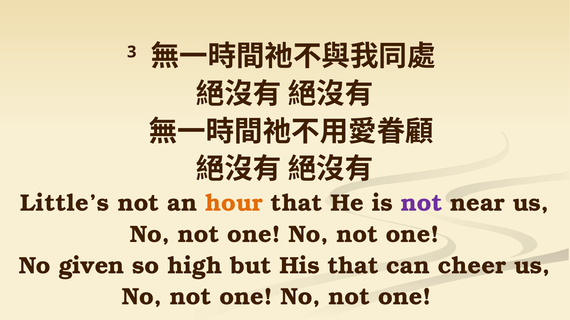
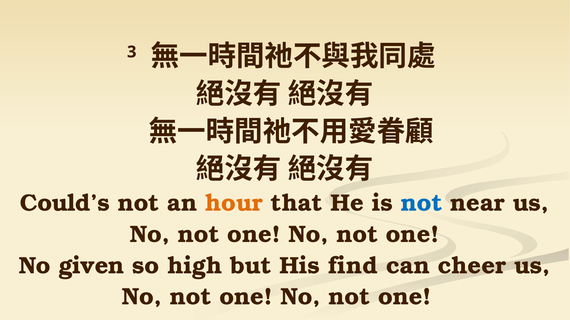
Little’s: Little’s -> Could’s (65, 203)
not colour: purple -> blue (422, 203)
His that: that -> find (353, 266)
